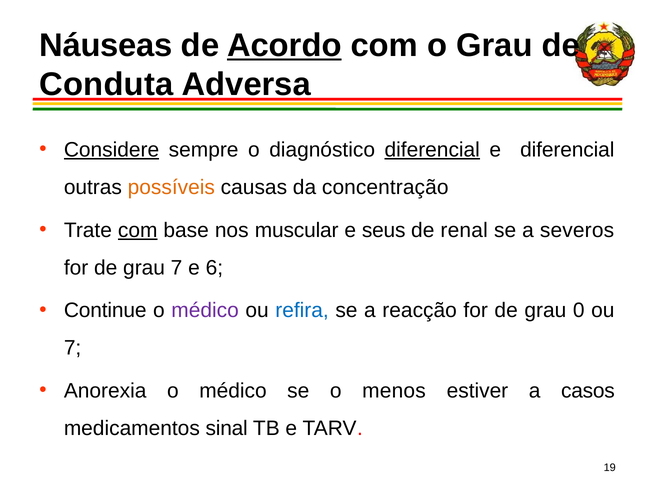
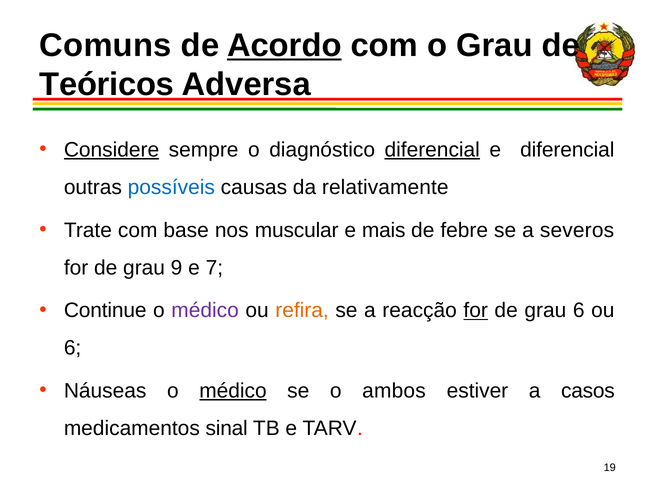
Náuseas: Náuseas -> Comuns (105, 45)
Conduta: Conduta -> Teóricos (107, 85)
possíveis colour: orange -> blue (171, 188)
concentração: concentração -> relativamente (385, 188)
com underline: present -> none (138, 230)
seus: seus -> mais (384, 230)
renal: renal -> febre (464, 230)
grau 7: 7 -> 9 (177, 268)
6: 6 -> 7 (214, 268)
refira colour: blue -> orange (302, 311)
for underline: none -> present (476, 311)
grau 0: 0 -> 6 (579, 311)
7: 7 -> 6 (73, 348)
Anorexia: Anorexia -> Náuseas (105, 391)
médico underline: none -> present (233, 391)
menos: menos -> ambos (394, 391)
